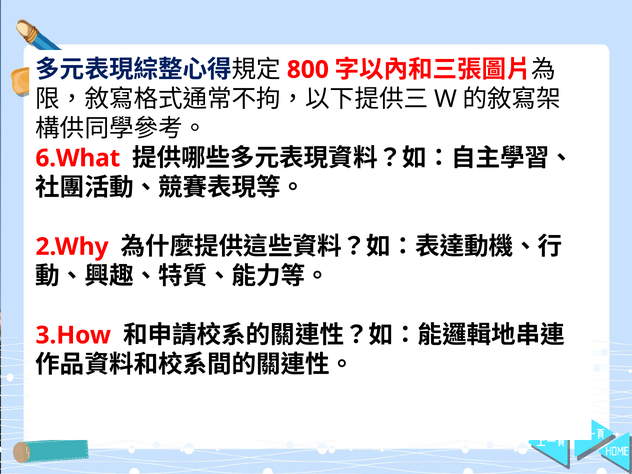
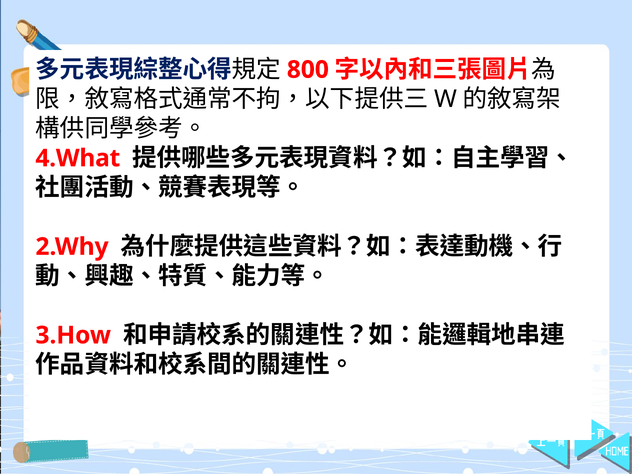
6.What: 6.What -> 4.What (78, 158)
